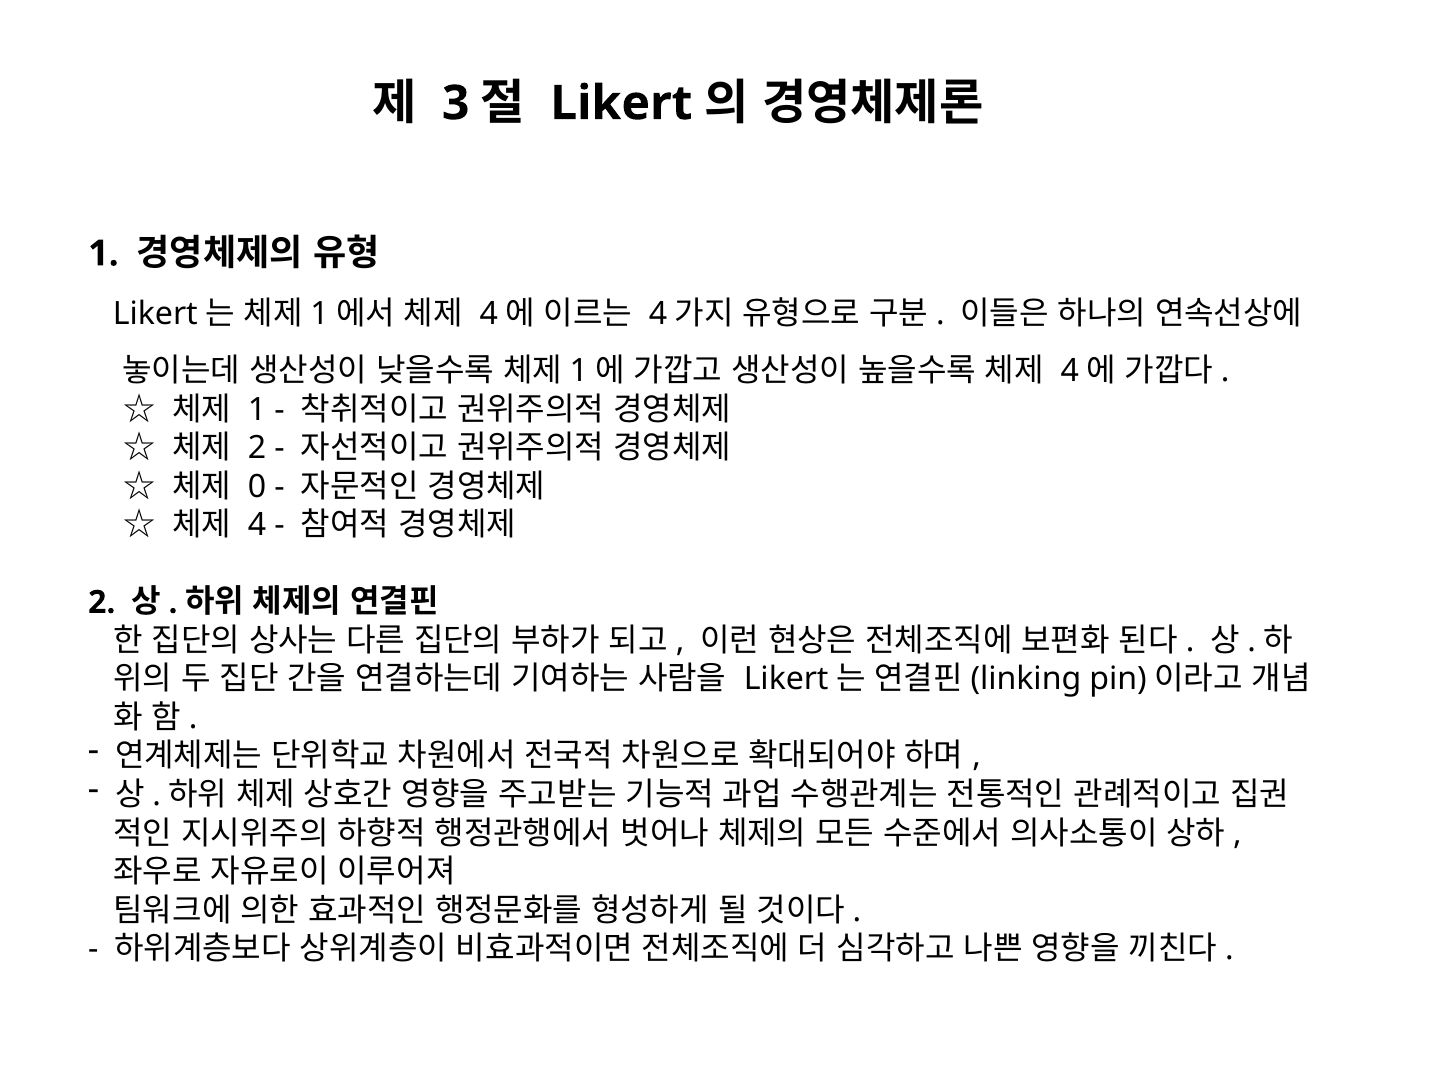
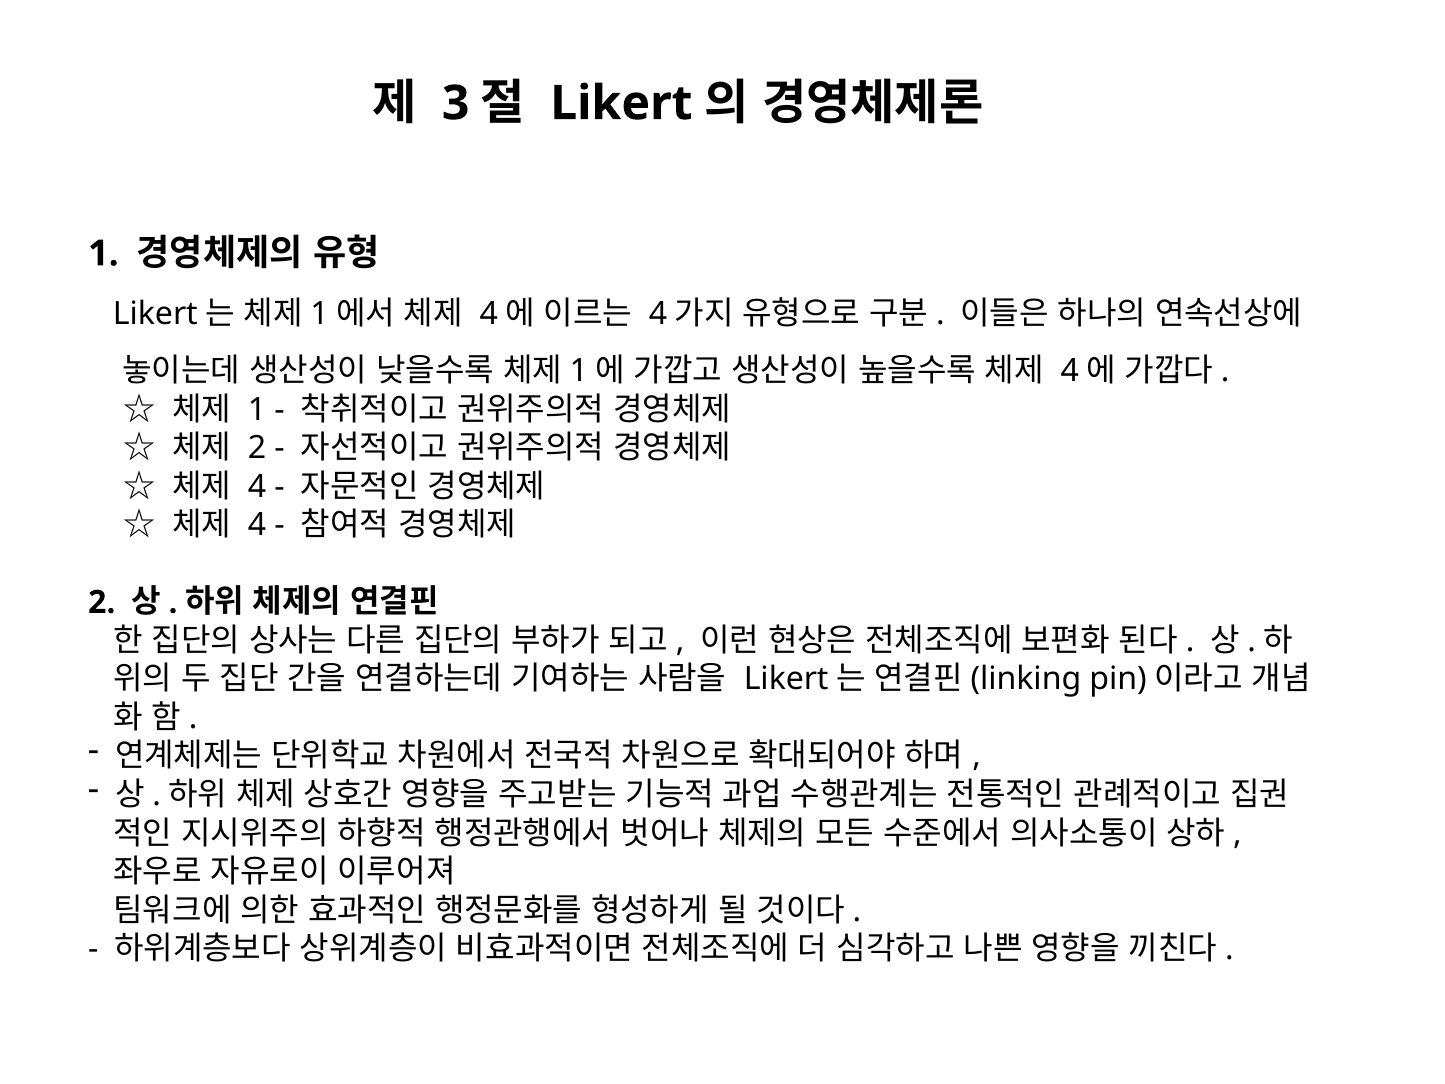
0: 0 -> 4 (257, 487)
